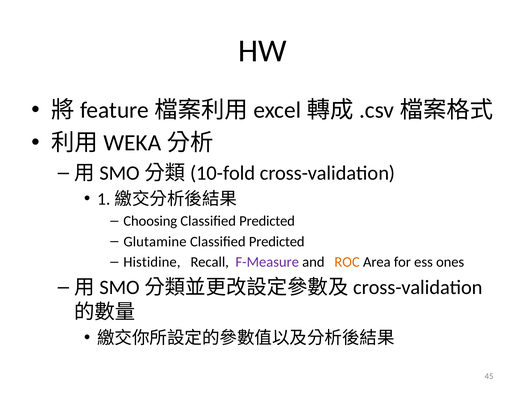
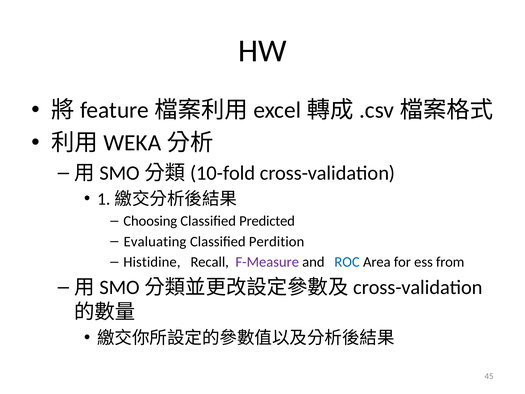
Glutamine: Glutamine -> Evaluating (155, 241)
Predicted: Predicted -> Perdition (277, 241)
ROC colour: orange -> blue (347, 262)
ones: ones -> from (450, 262)
